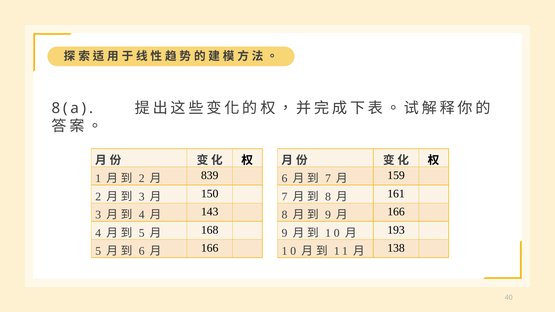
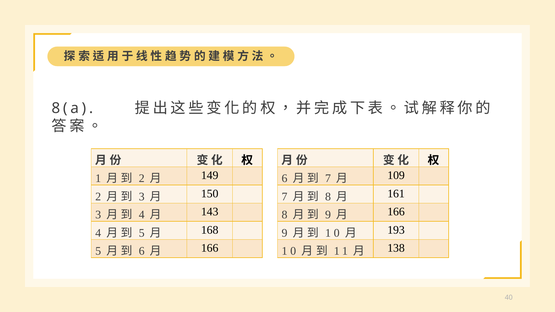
839: 839 -> 149 (210, 175)
159: 159 -> 109 (396, 175)
